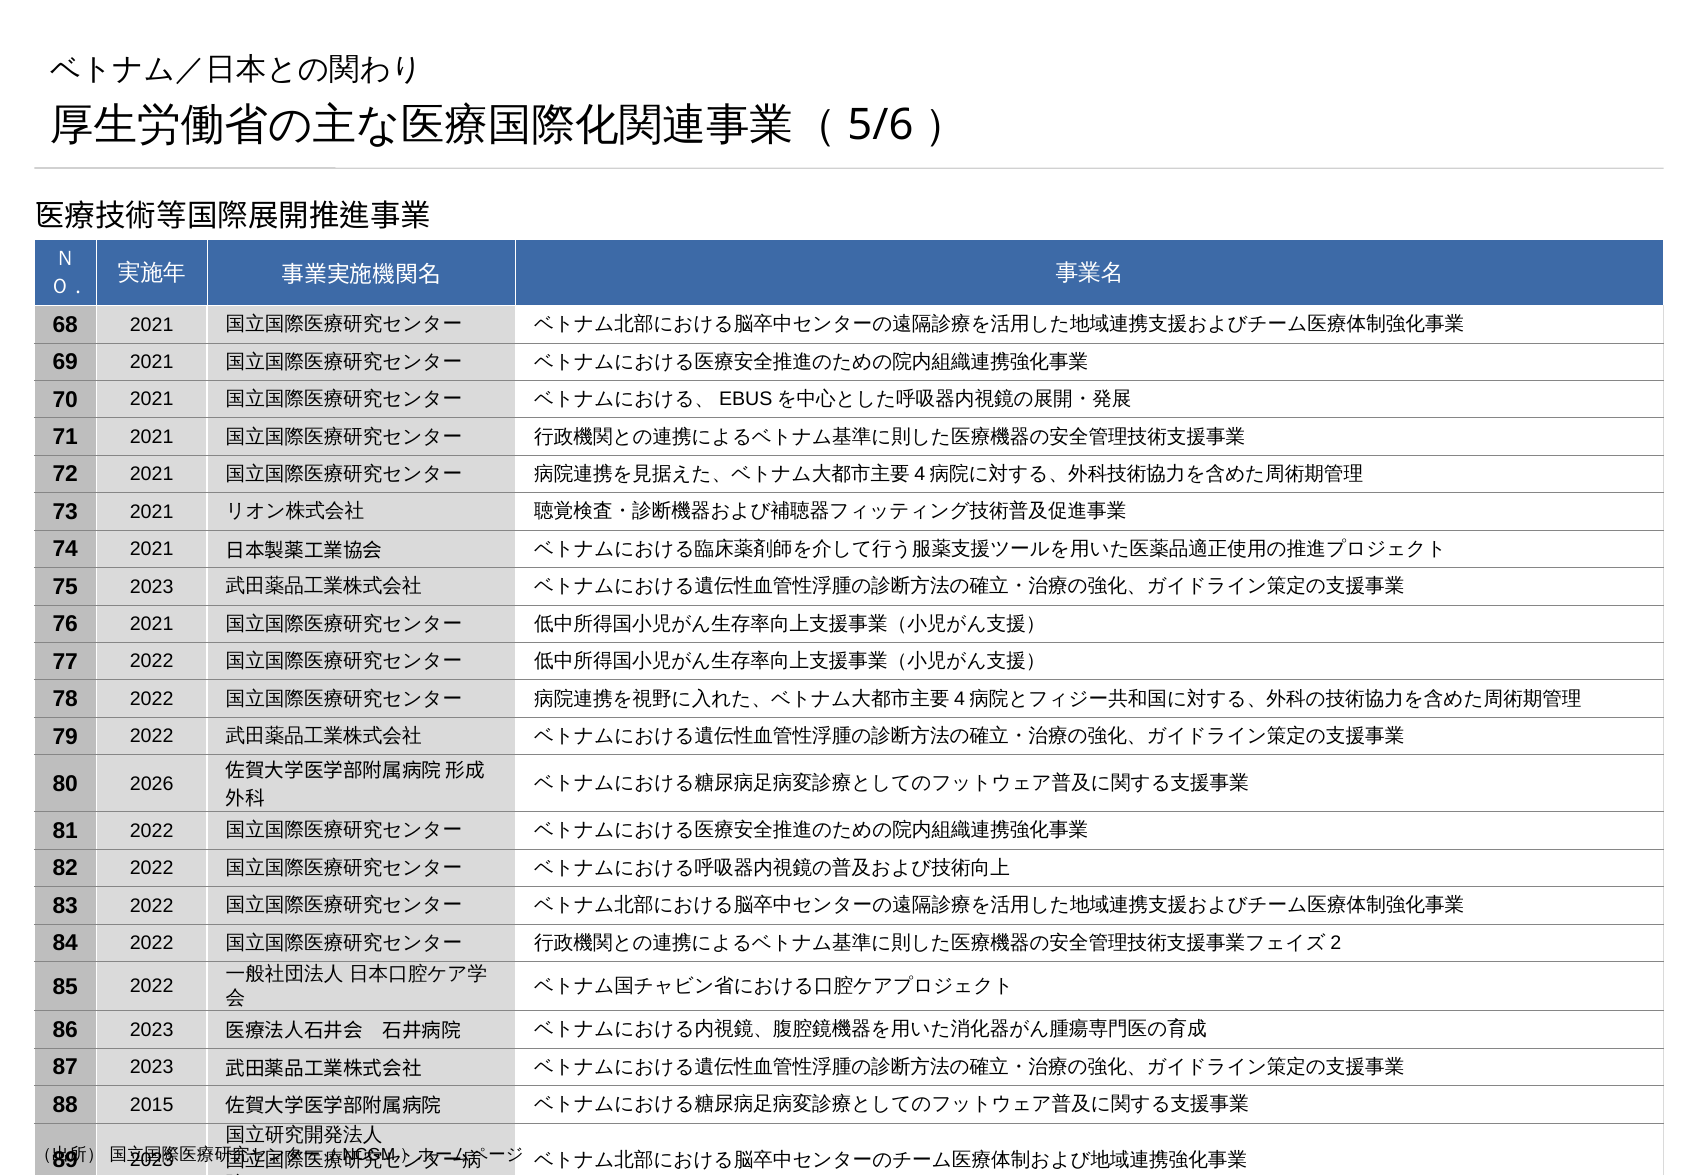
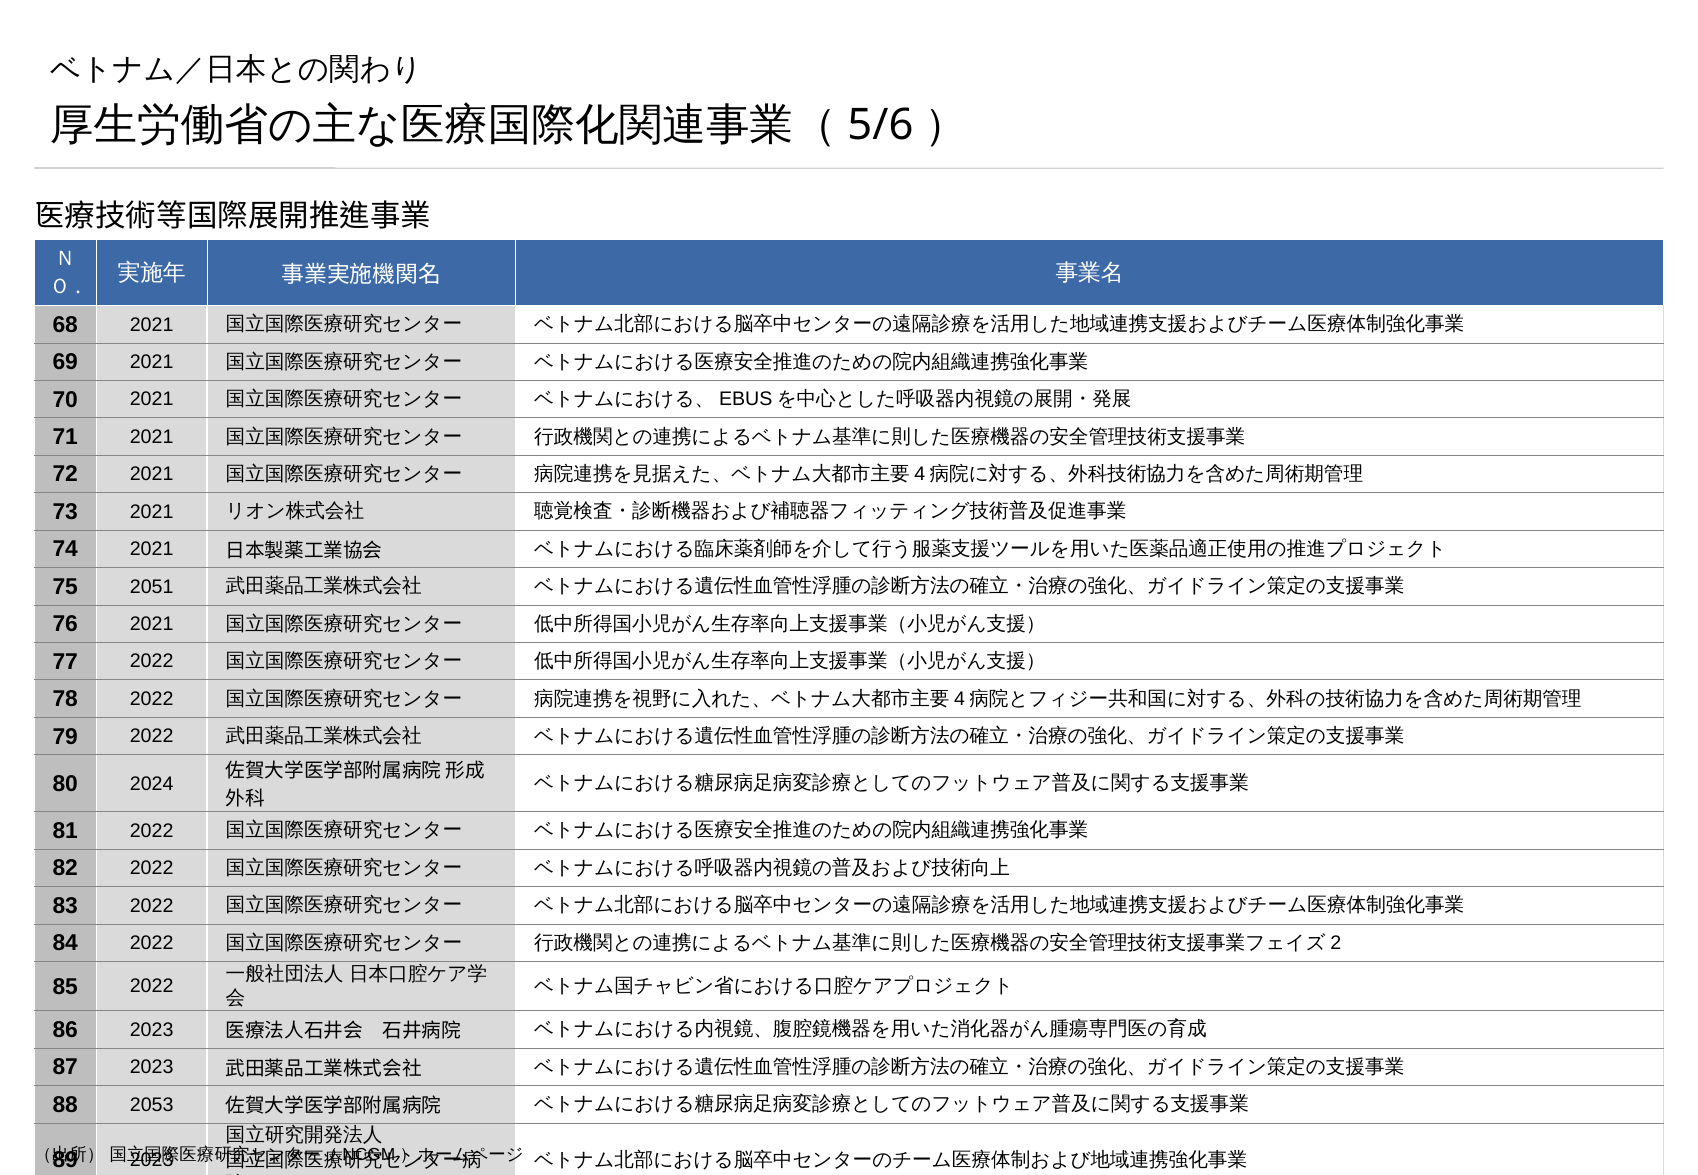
75 2023: 2023 -> 2051 (152, 587)
2026: 2026 -> 2024 (152, 784)
2015: 2015 -> 2053 (152, 1105)
